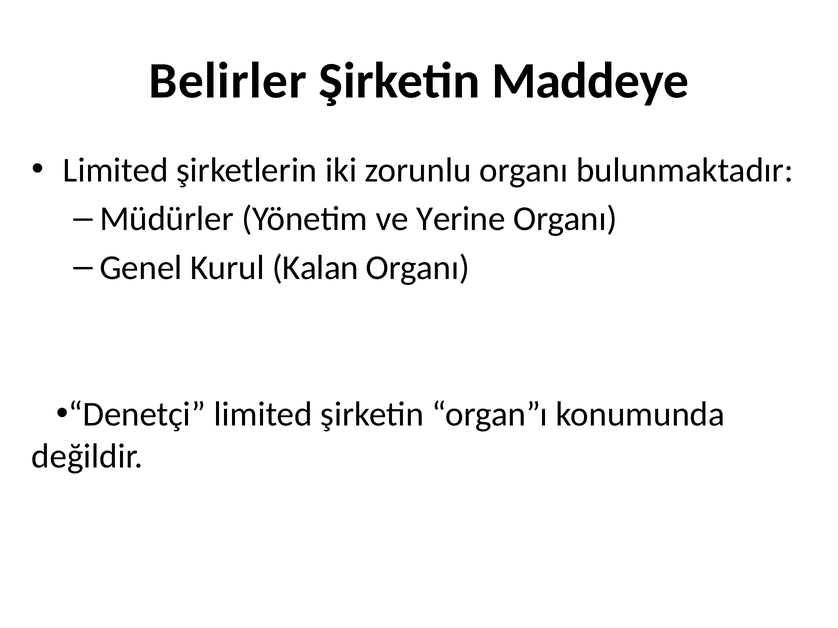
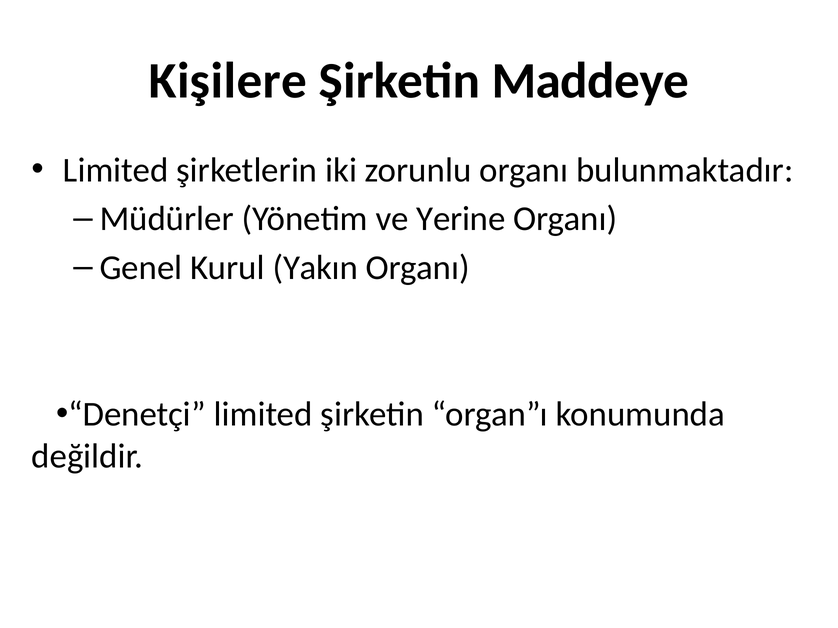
Belirler: Belirler -> Kişilere (228, 81)
Kalan: Kalan -> Yakın (315, 268)
